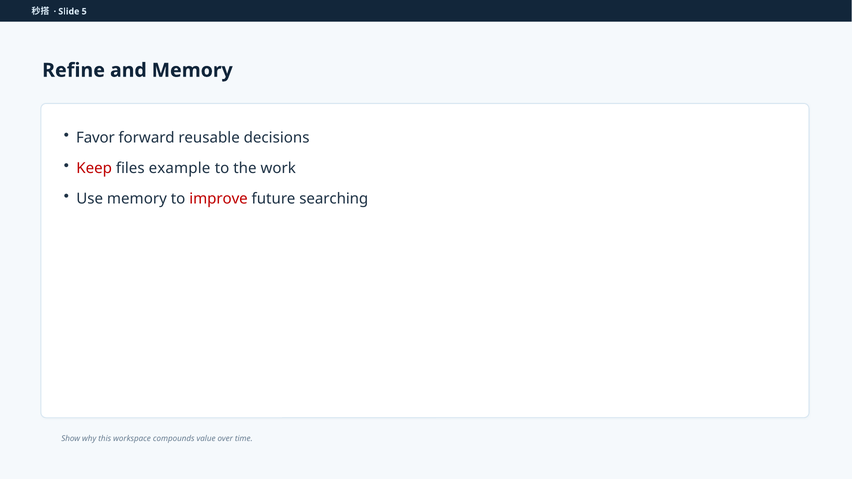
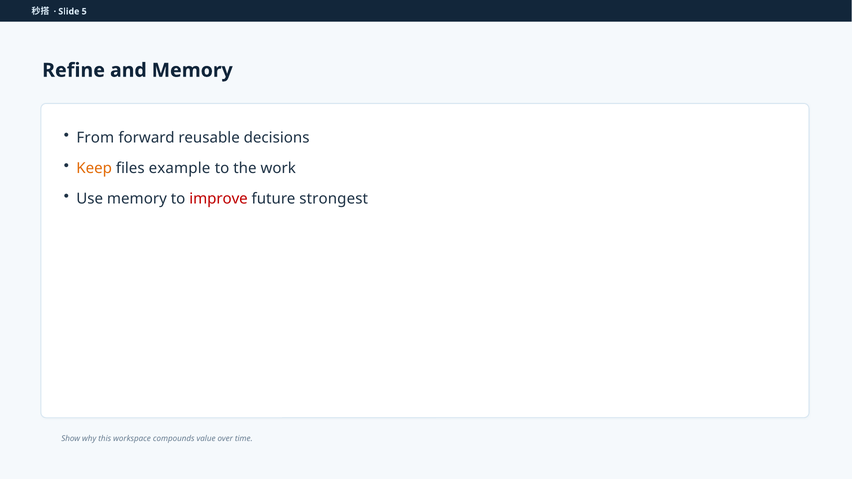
Favor: Favor -> From (95, 138)
Keep colour: red -> orange (94, 168)
searching: searching -> strongest (334, 199)
